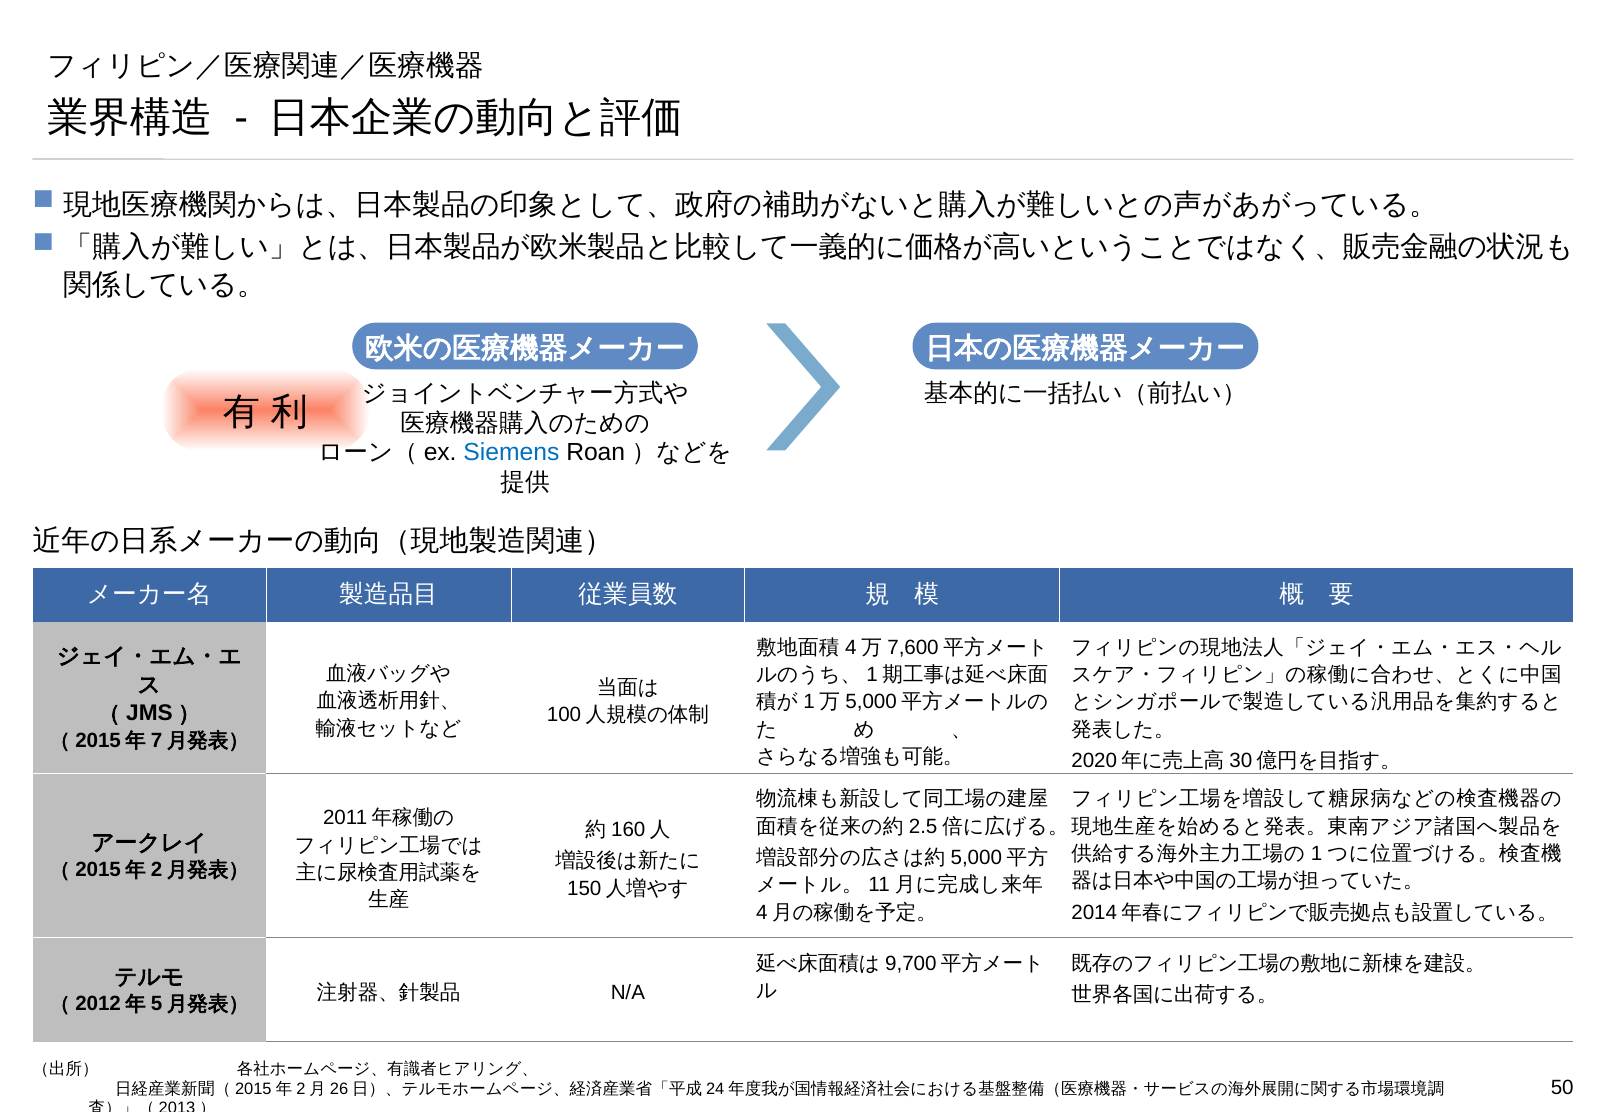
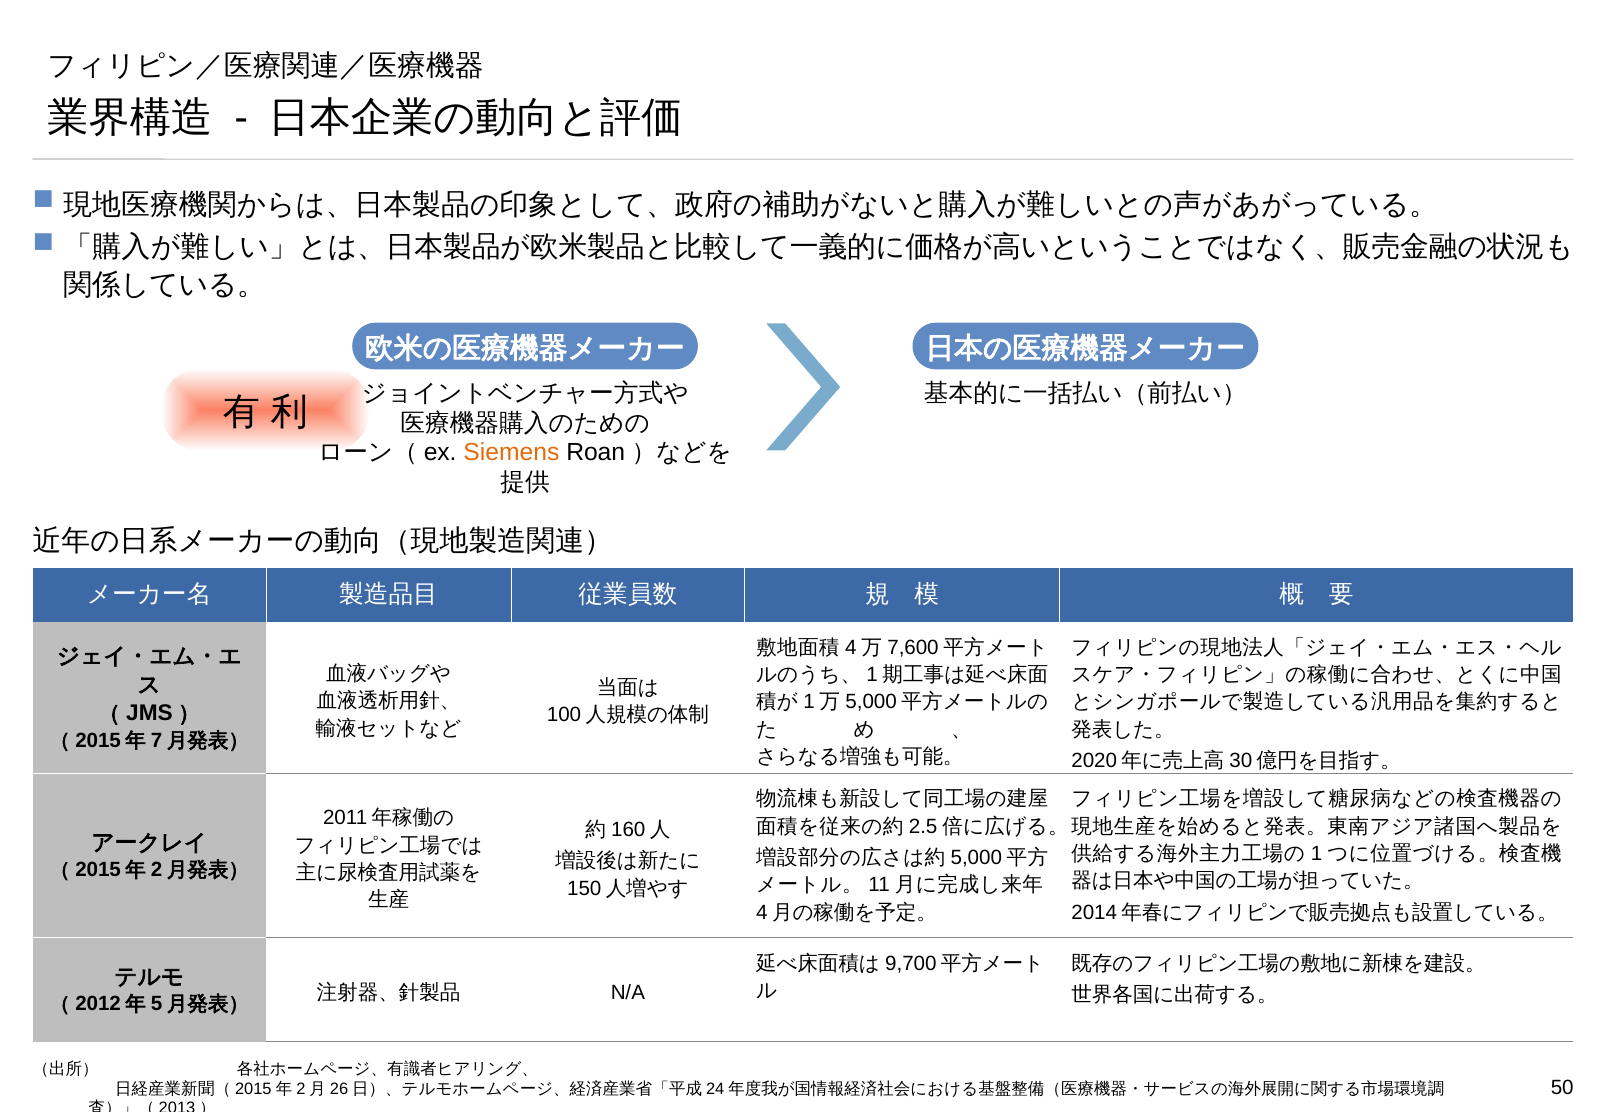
Siemens colour: blue -> orange (511, 452)
